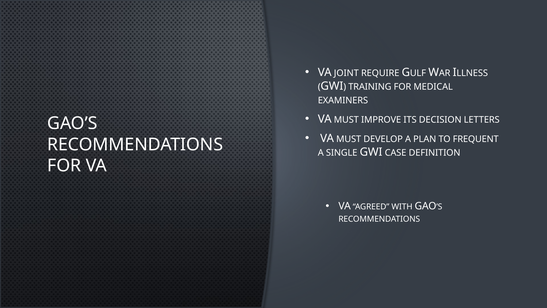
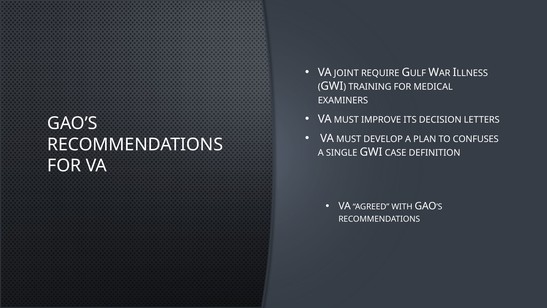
FREQUENT: FREQUENT -> CONFUSES (476, 139)
